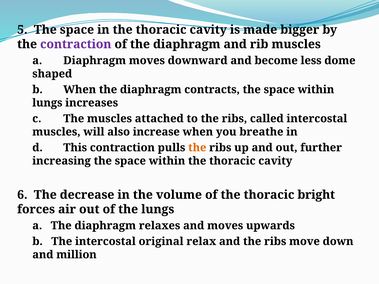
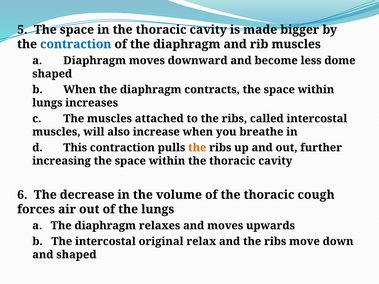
contraction colour: purple -> blue (76, 44)
bright: bright -> cough (316, 195)
and million: million -> shaped (76, 255)
